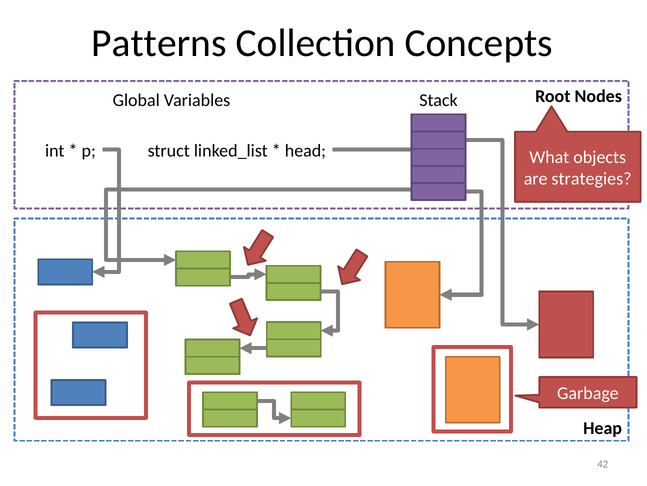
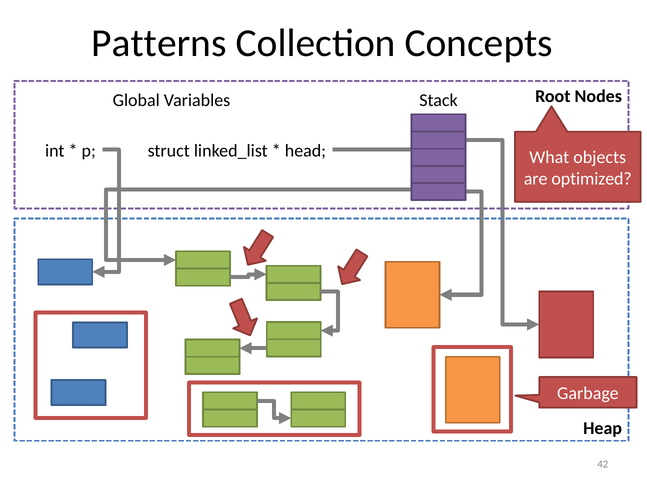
strategies: strategies -> optimized (592, 179)
